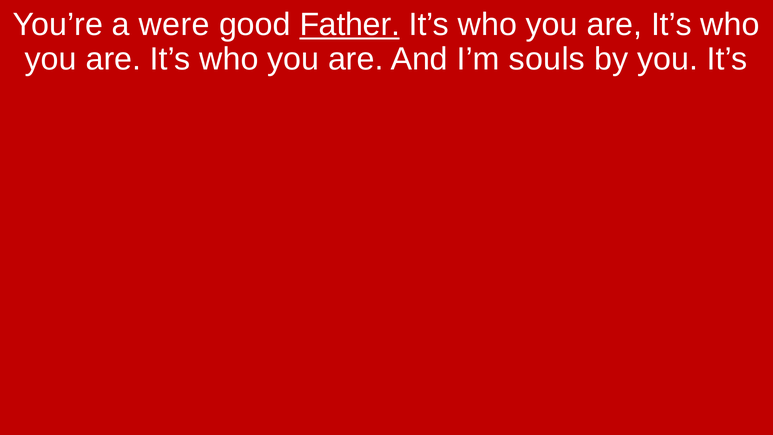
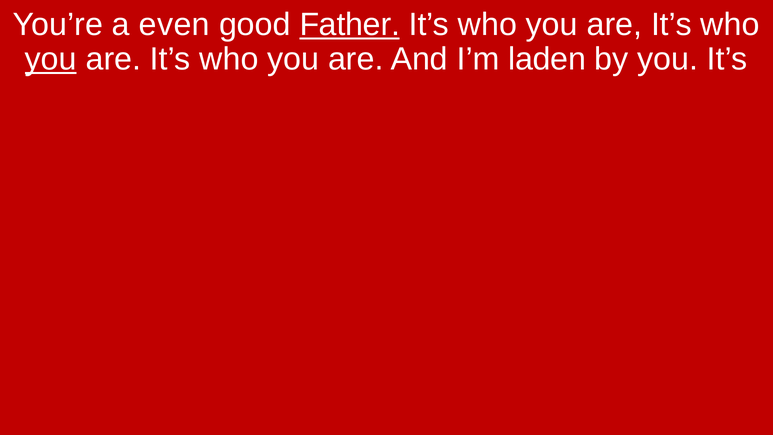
were: were -> even (174, 25)
you underline: none -> present (51, 59)
souls: souls -> laden (547, 59)
